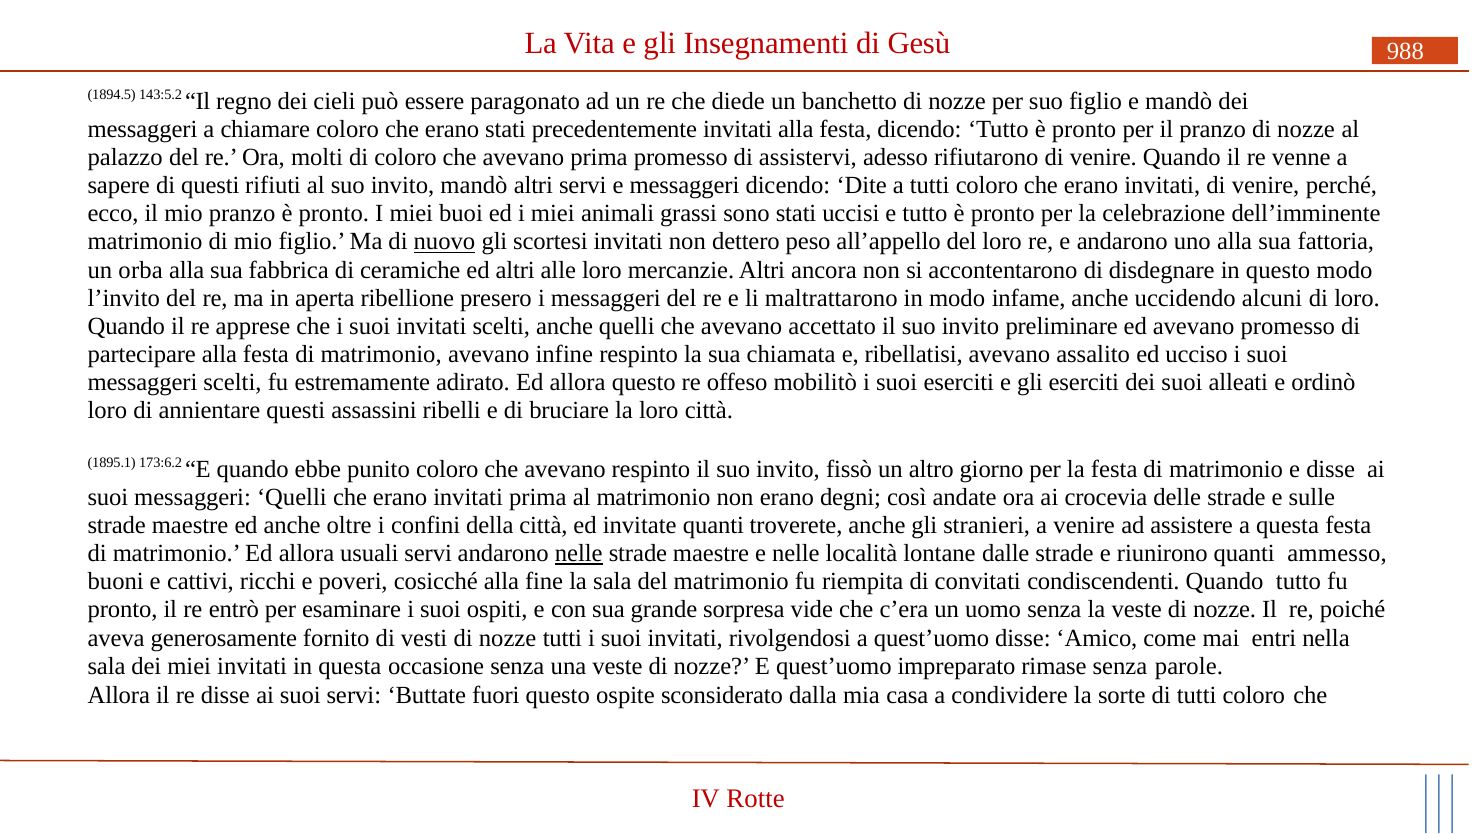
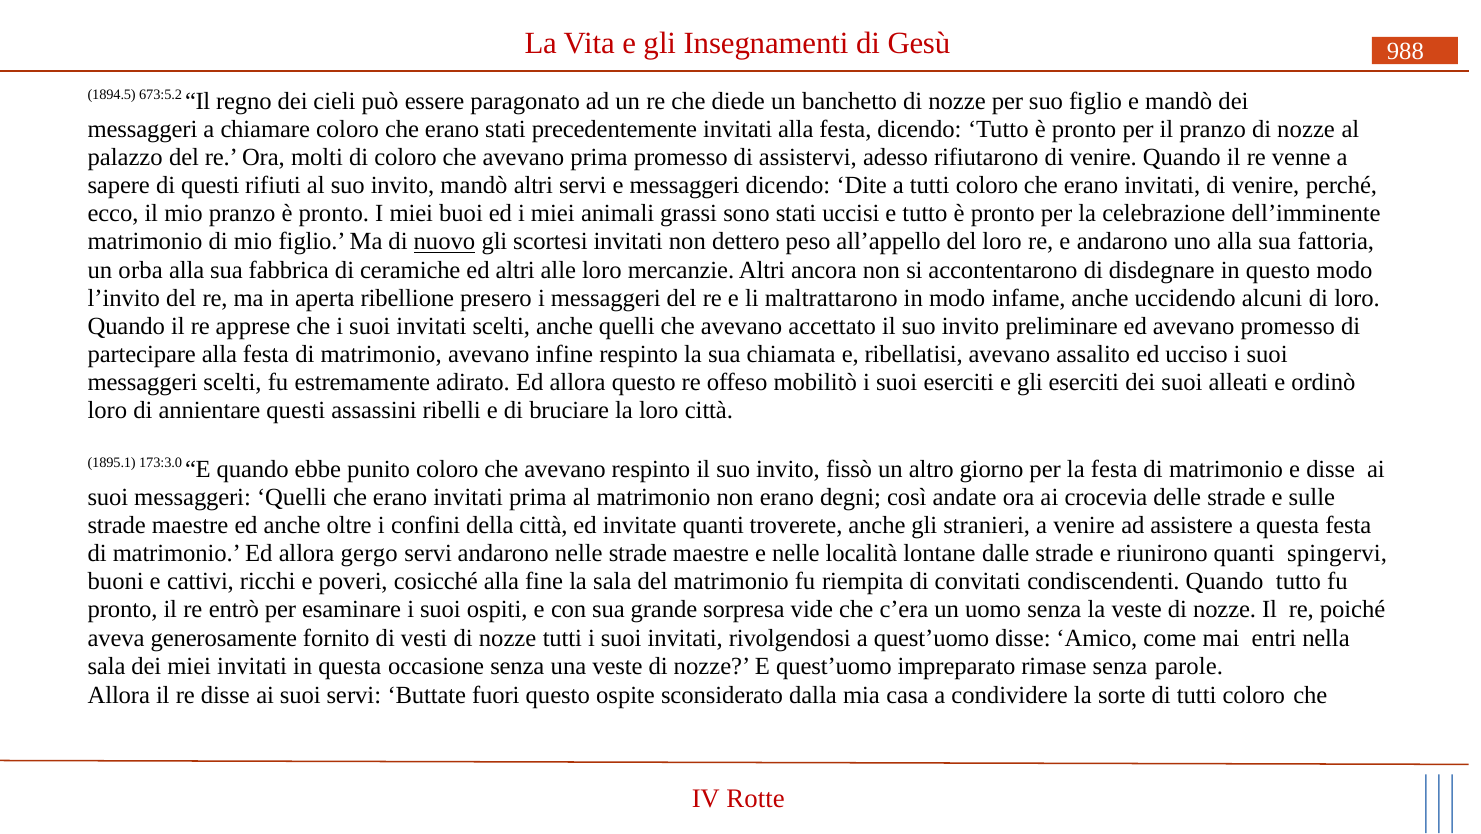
143:5.2: 143:5.2 -> 673:5.2 (161, 95)
173:6.2: 173:6.2 -> 173:3.0 (161, 463)
usuali: usuali -> gergo (369, 554)
nelle underline: present -> none (579, 554)
ammesso: ammesso -> spingervi (1337, 554)
